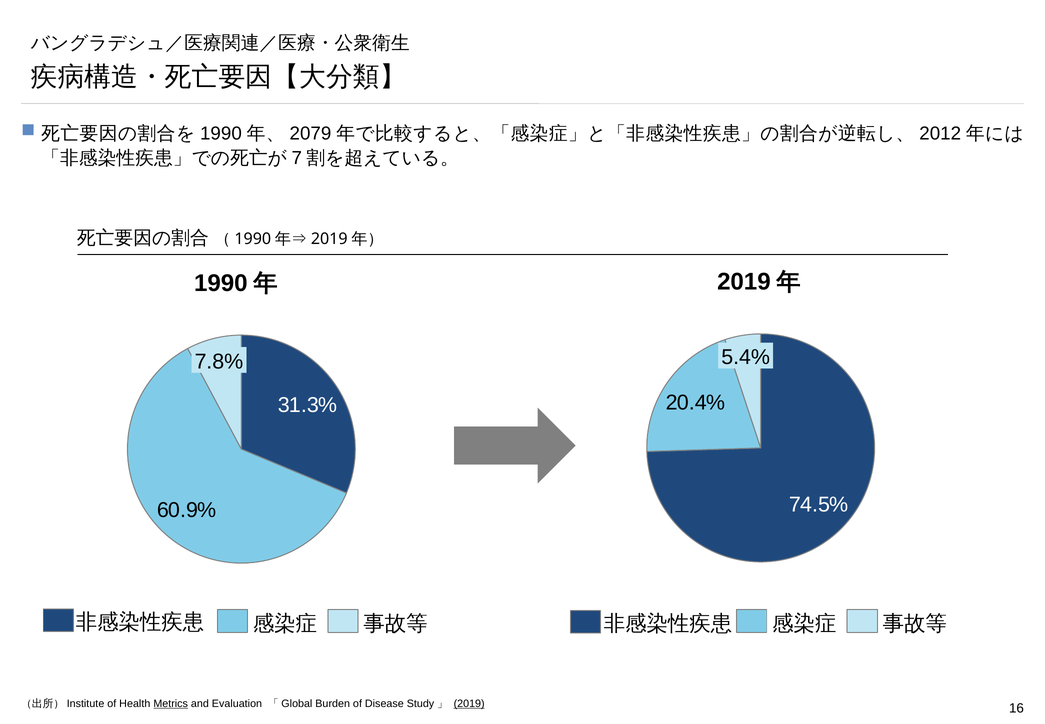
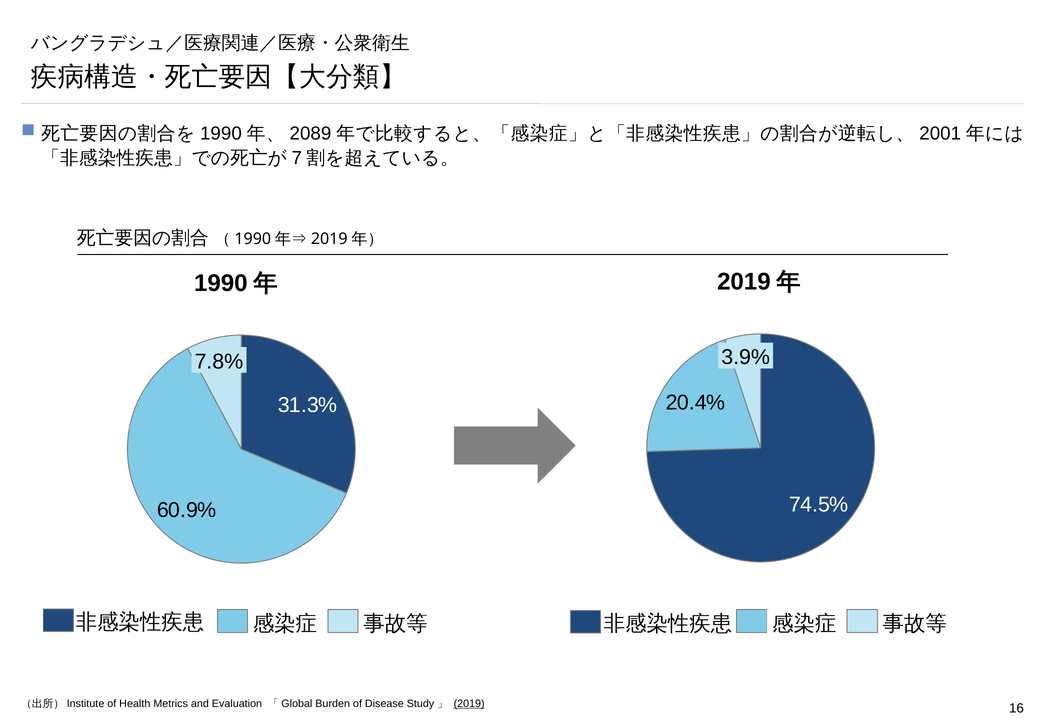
2079: 2079 -> 2089 (310, 133)
2012: 2012 -> 2001 (940, 133)
5.4%: 5.4% -> 3.9% (746, 357)
Metrics underline: present -> none (171, 703)
